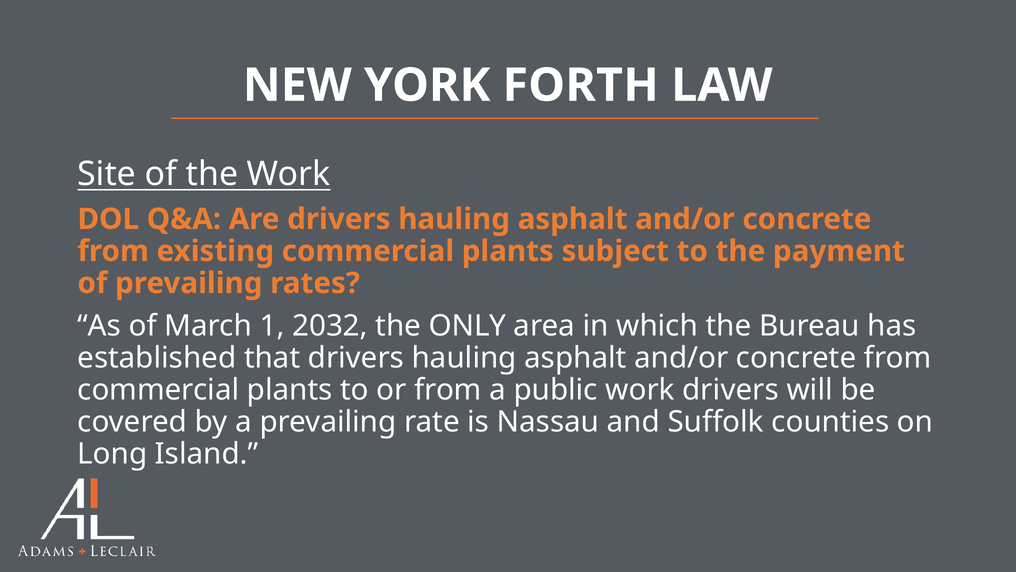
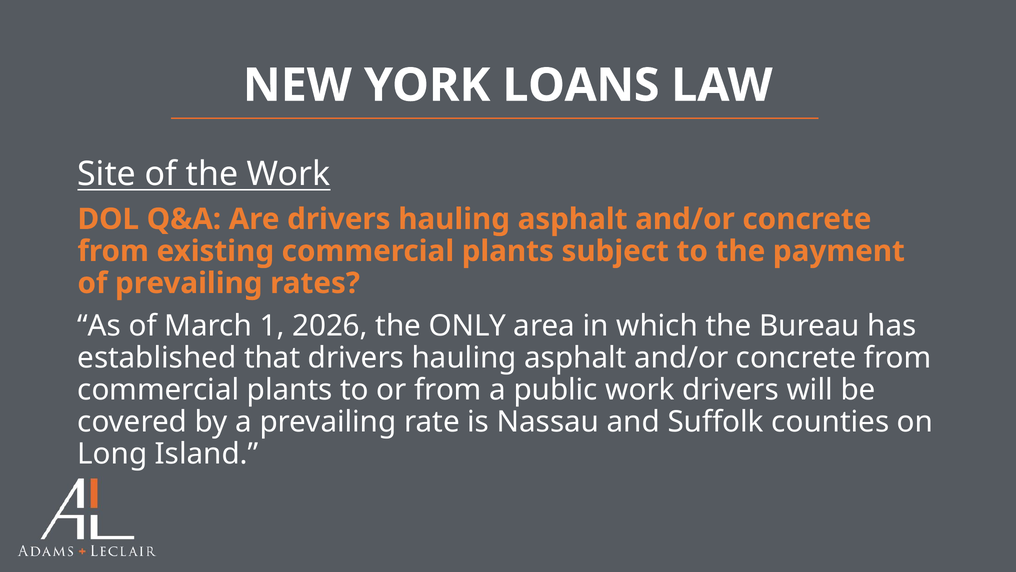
FORTH: FORTH -> LOANS (581, 85)
2032: 2032 -> 2026 (330, 326)
